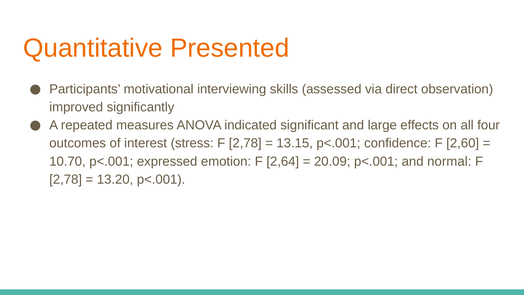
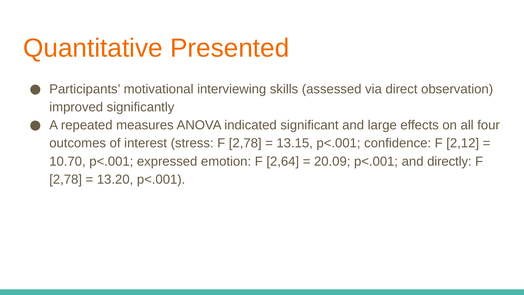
2,60: 2,60 -> 2,12 (463, 143)
normal: normal -> directly (449, 161)
